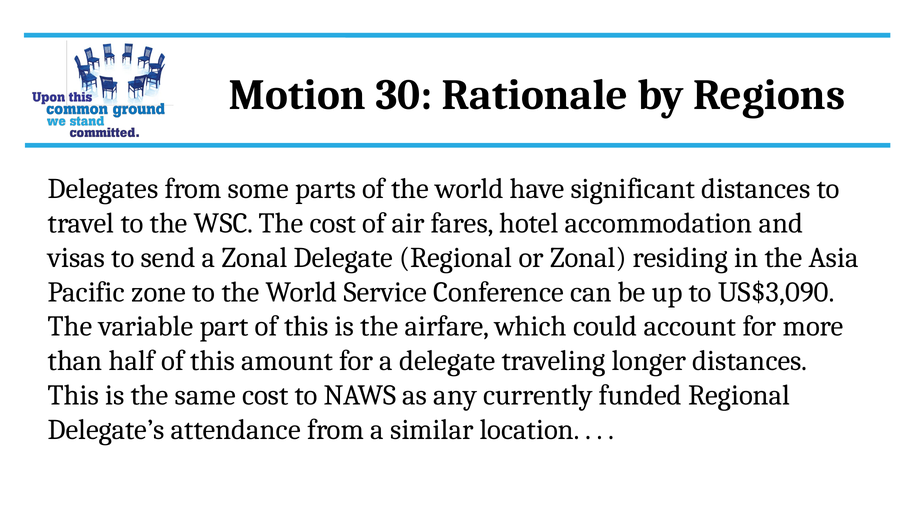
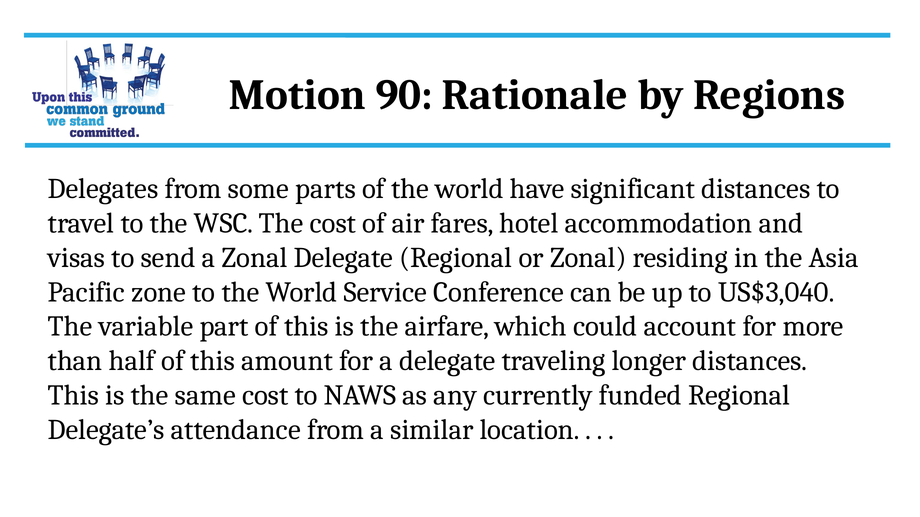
30: 30 -> 90 (404, 95)
US$3,090: US$3,090 -> US$3,040 (776, 292)
